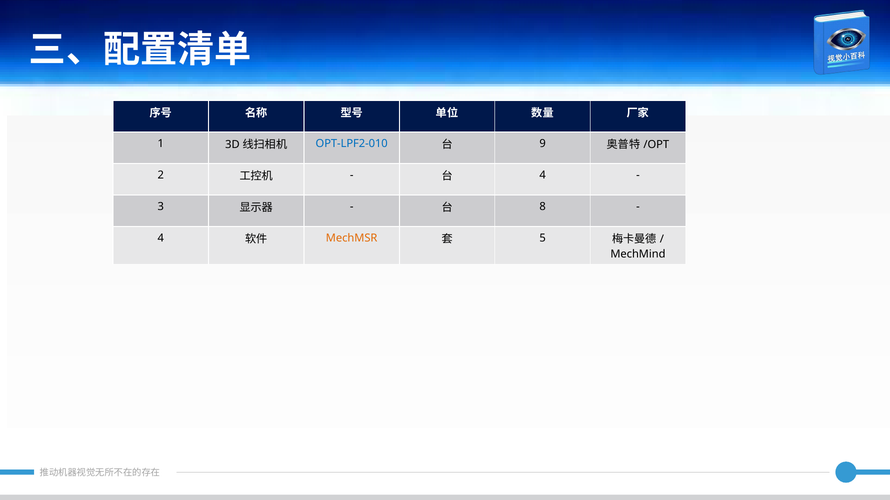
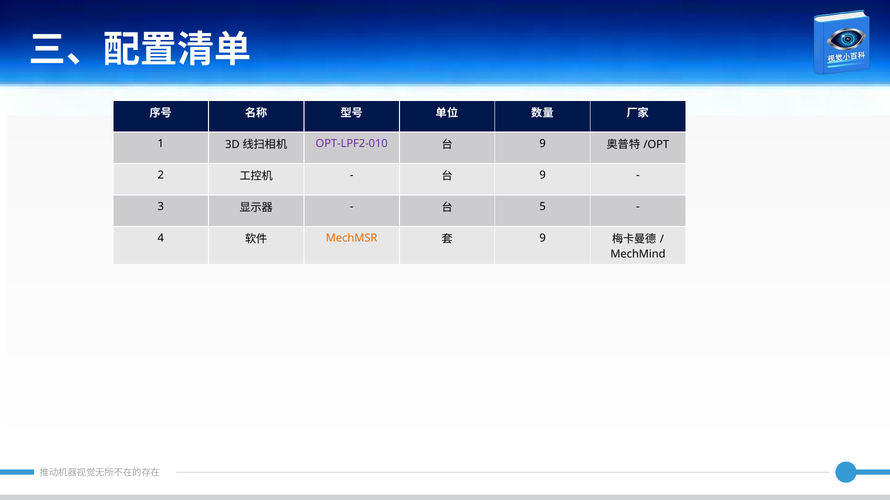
OPT-LPF2-010 colour: blue -> purple (352, 144)
4: 4 -> 9 (543, 175)
8: 8 -> 5 (543, 207)
5: 5 -> 9 (543, 238)
